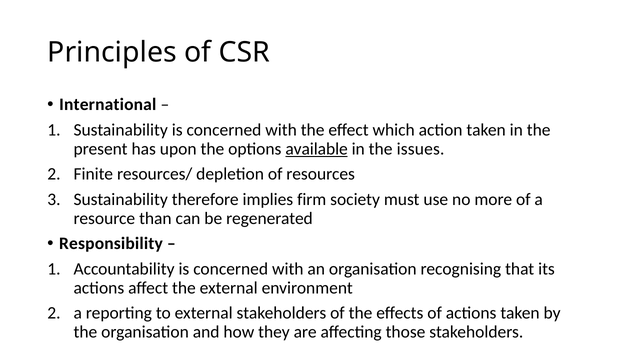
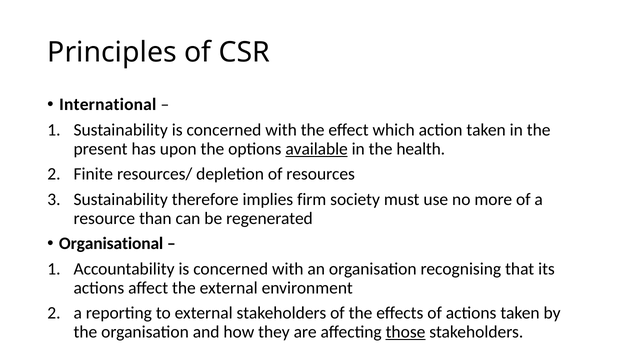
issues: issues -> health (421, 149)
Responsibility: Responsibility -> Organisational (111, 244)
those underline: none -> present (406, 332)
